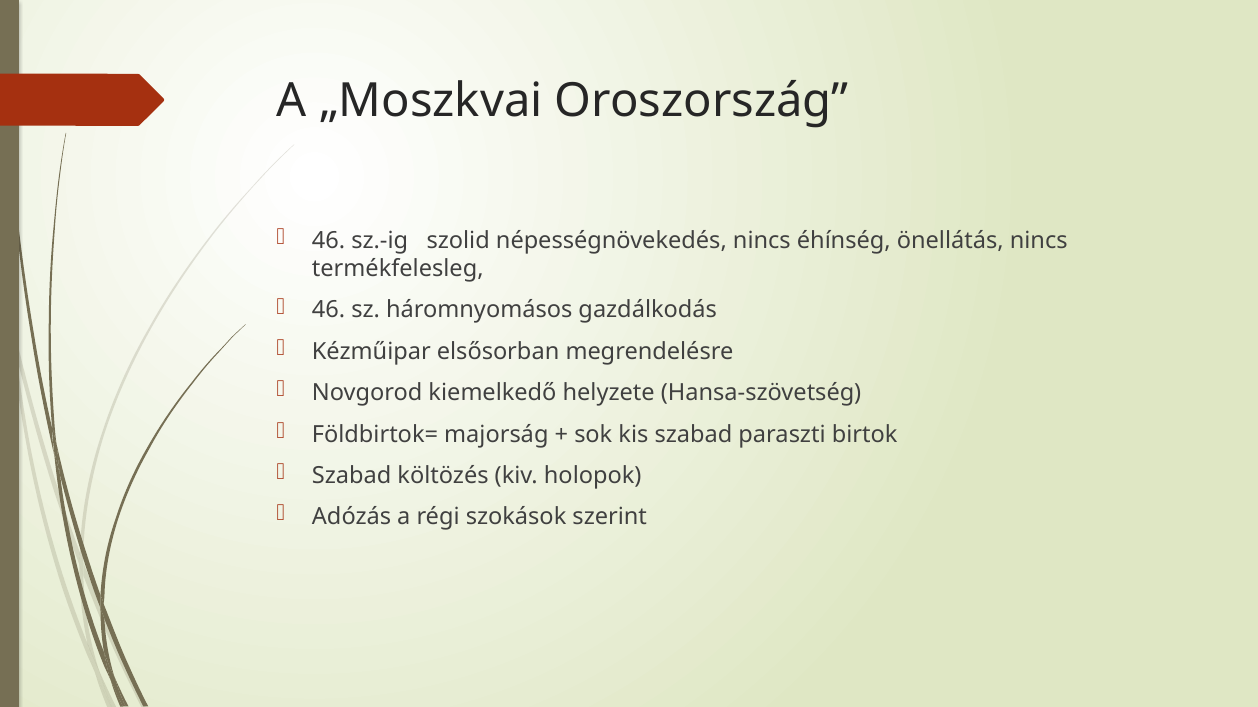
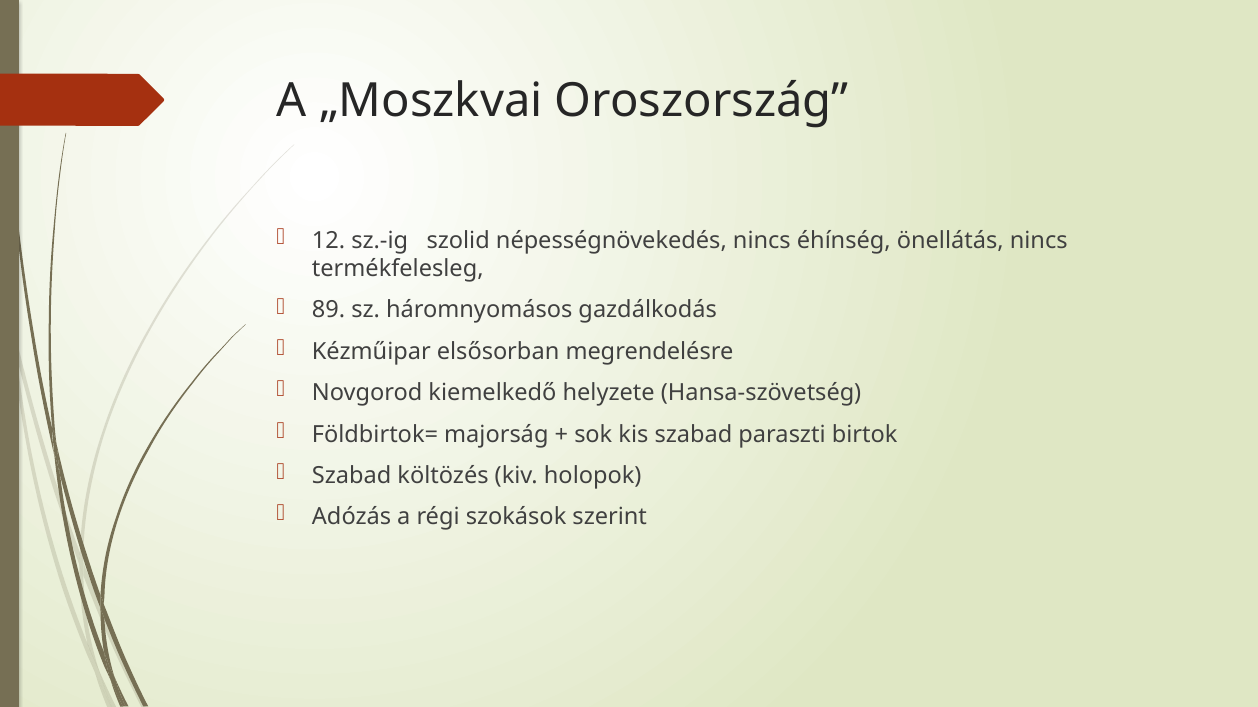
46: 46 -> 12 (329, 241)
46: 46 -> 89 (329, 310)
